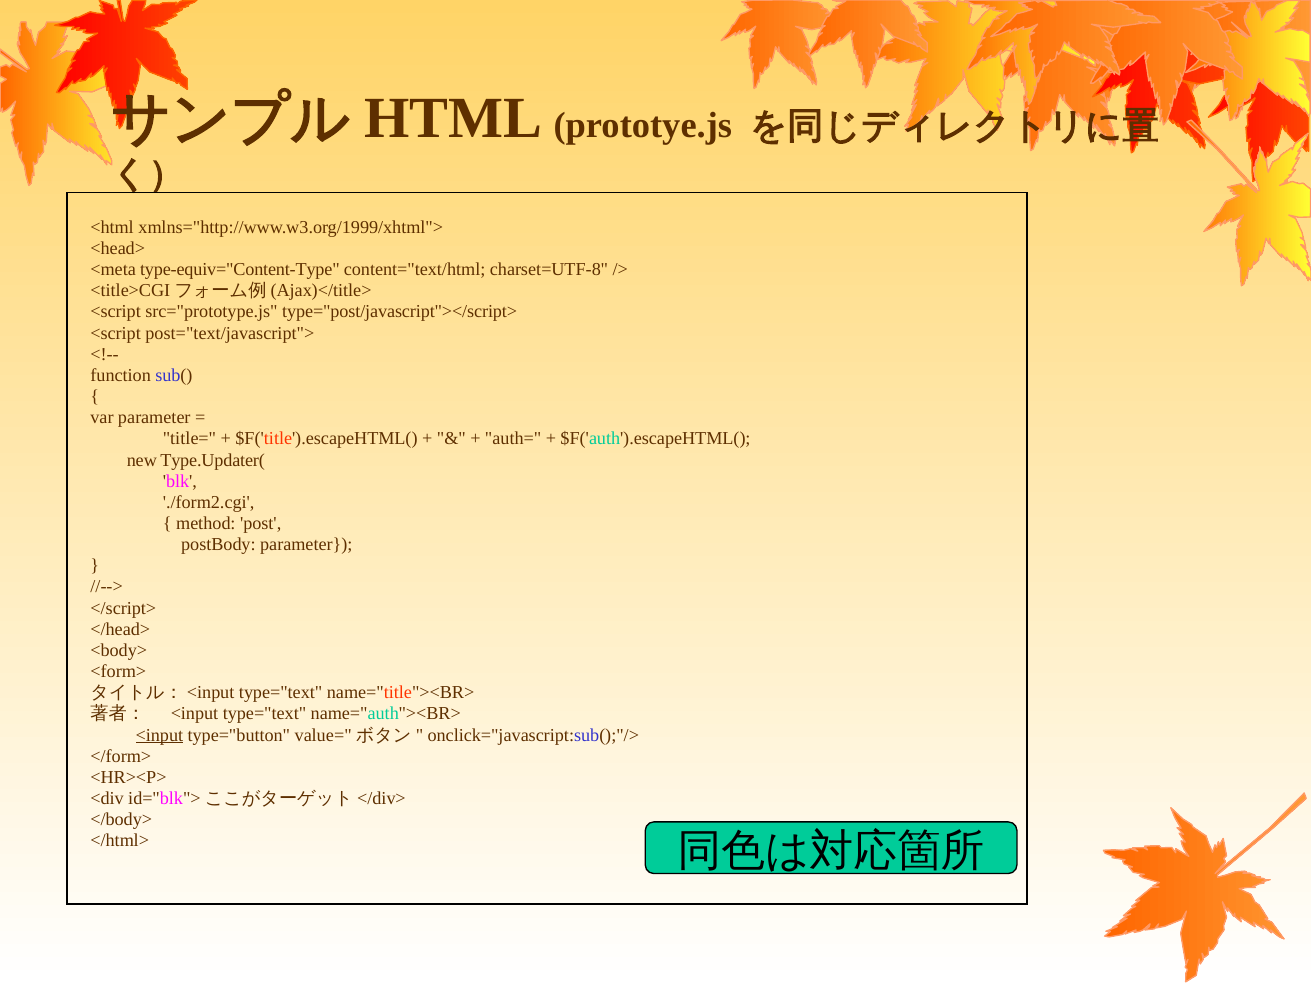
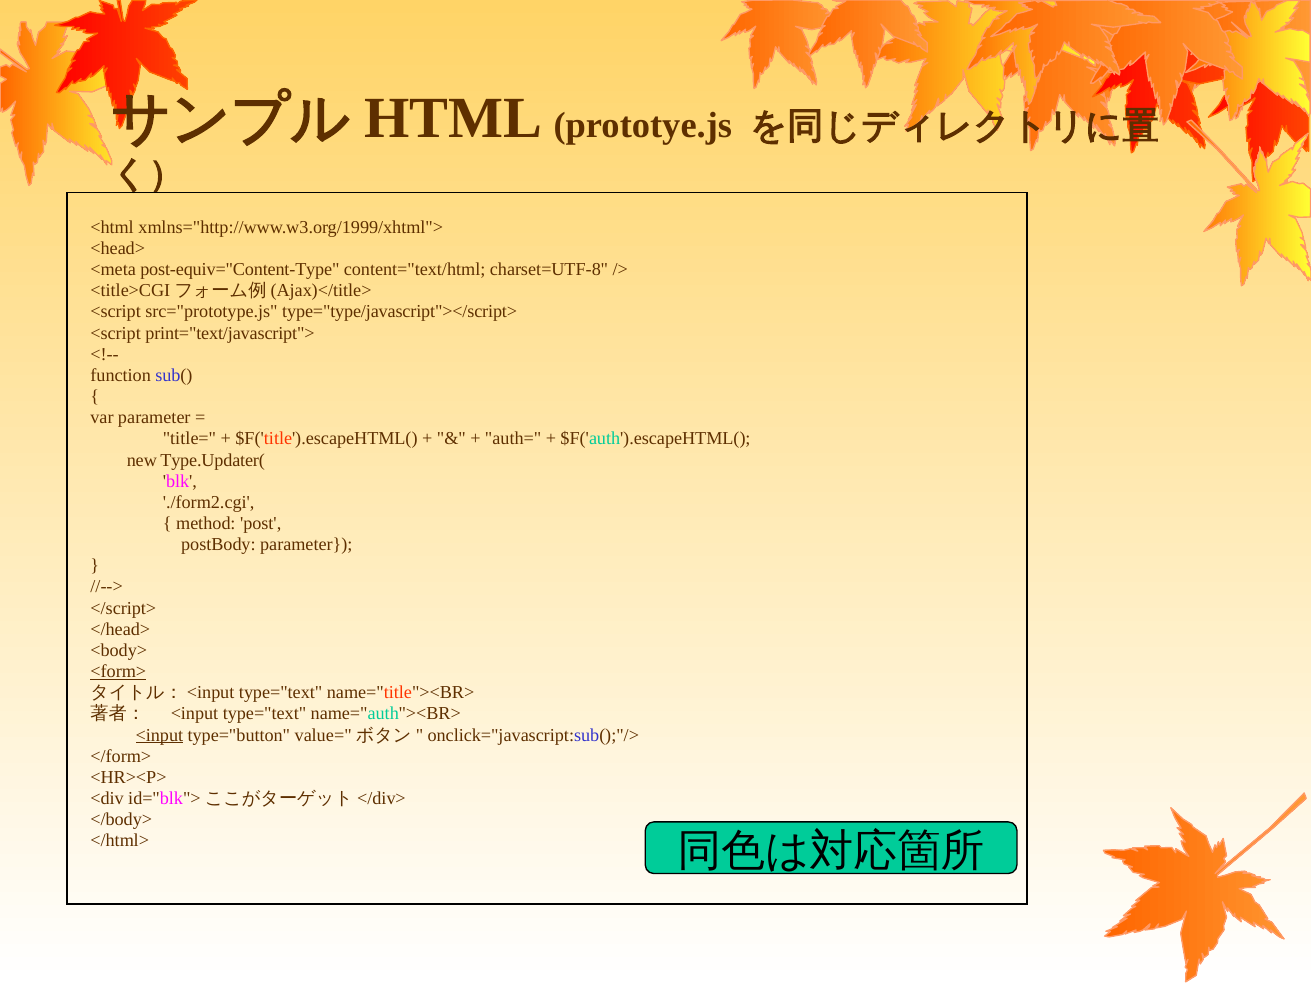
type-equiv="Content-Type: type-equiv="Content-Type -> post-equiv="Content-Type (240, 270)
type="post/javascript"></script>: type="post/javascript"></script> -> type="type/javascript"></script> (400, 312)
post="text/javascript">: post="text/javascript"> -> print="text/javascript"> (230, 333)
<form> underline: none -> present (118, 672)
